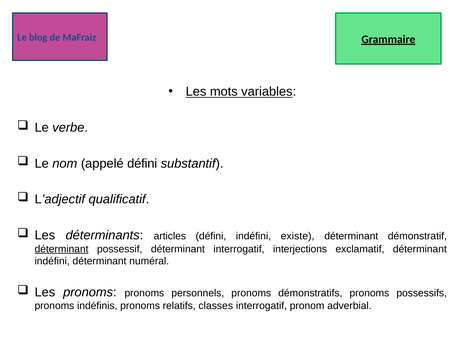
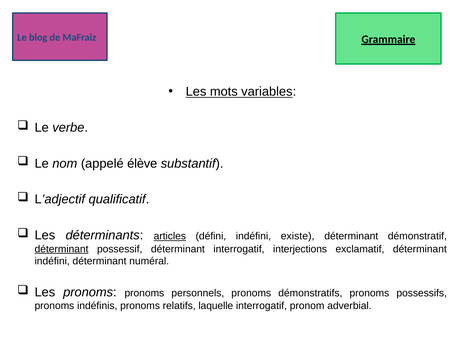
appelé défini: défini -> élève (142, 163)
articles underline: none -> present (170, 236)
classes: classes -> laquelle (216, 306)
